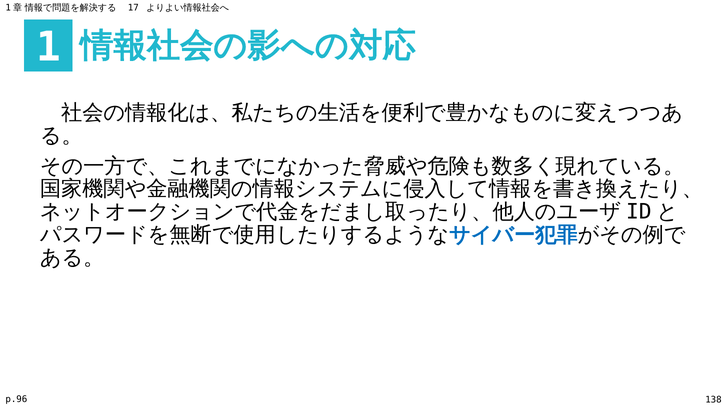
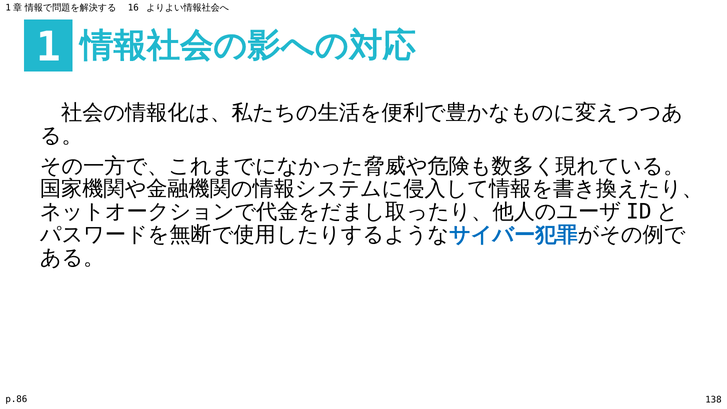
17: 17 -> 16 (133, 8)
p.96: p.96 -> p.86 (16, 399)
